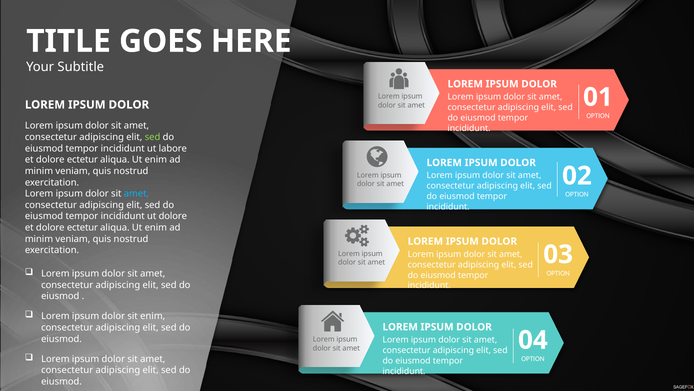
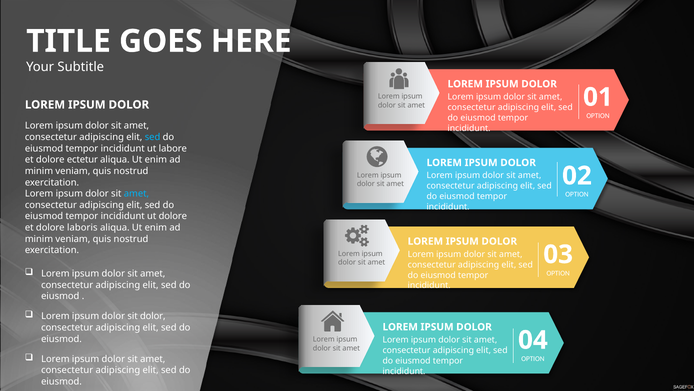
sed colour: light green -> light blue (153, 137)
ectetur: ectetur -> laboris (82, 227)
sit enim: enim -> dolor (153, 316)
